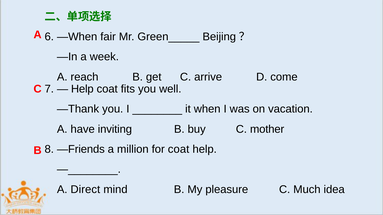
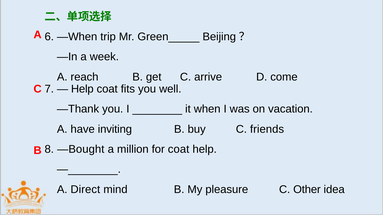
fair: fair -> trip (108, 37)
mother: mother -> friends (267, 129)
—Friends: —Friends -> —Bought (81, 149)
Much: Much -> Other (307, 190)
